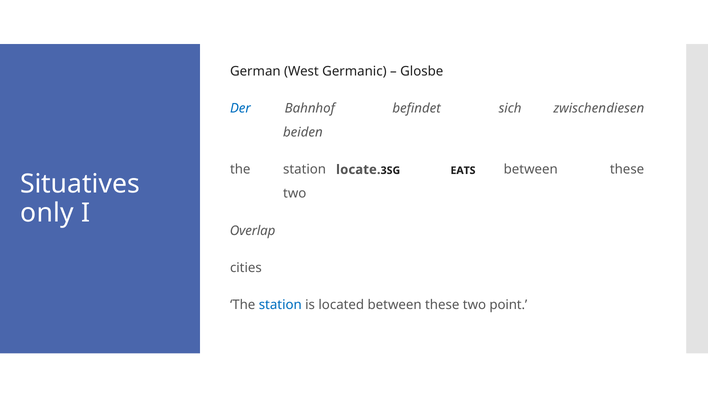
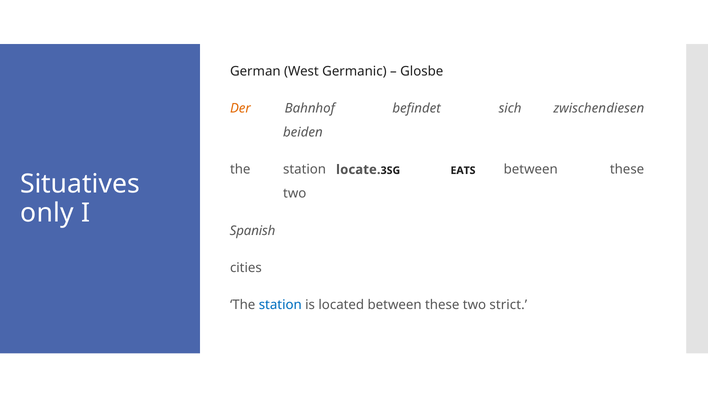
Der colour: blue -> orange (240, 109)
Overlap: Overlap -> Spanish (253, 231)
point: point -> strict (508, 305)
